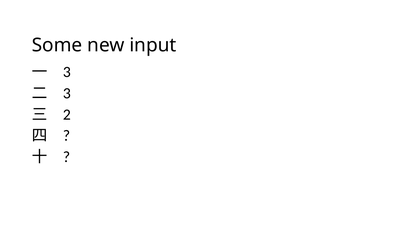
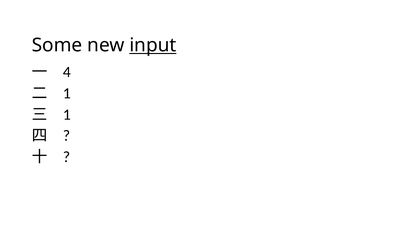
input underline: none -> present (153, 45)
3: 3 -> 4 (67, 72)
3: 3 -> 1 (67, 93)
2: 2 -> 1 (67, 115)
